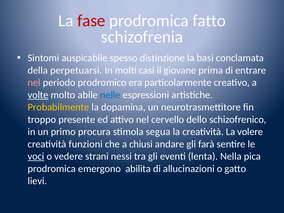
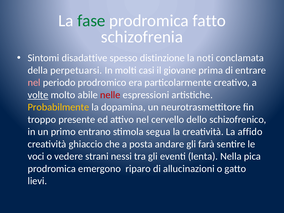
fase colour: red -> green (91, 21)
auspicabile: auspicabile -> disadattive (84, 58)
basi: basi -> noti (205, 58)
nelle colour: blue -> red (110, 95)
procura: procura -> entrano (94, 132)
volere: volere -> affido (250, 132)
funzioni: funzioni -> ghiaccio (86, 144)
chiusi: chiusi -> posta (141, 144)
voci underline: present -> none (36, 156)
abilita: abilita -> riparo (138, 169)
